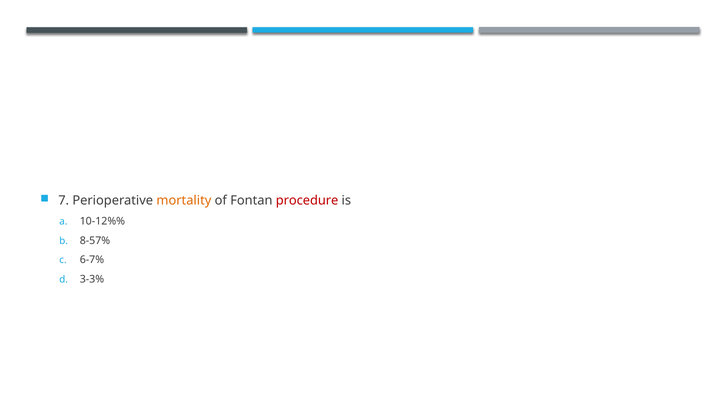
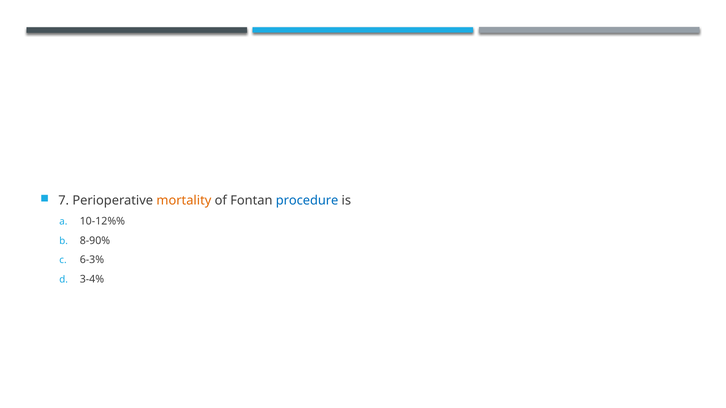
procedure colour: red -> blue (307, 201)
8-57%: 8-57% -> 8-90% (95, 241)
6-7%: 6-7% -> 6-3% (92, 260)
3-3%: 3-3% -> 3-4% (92, 280)
